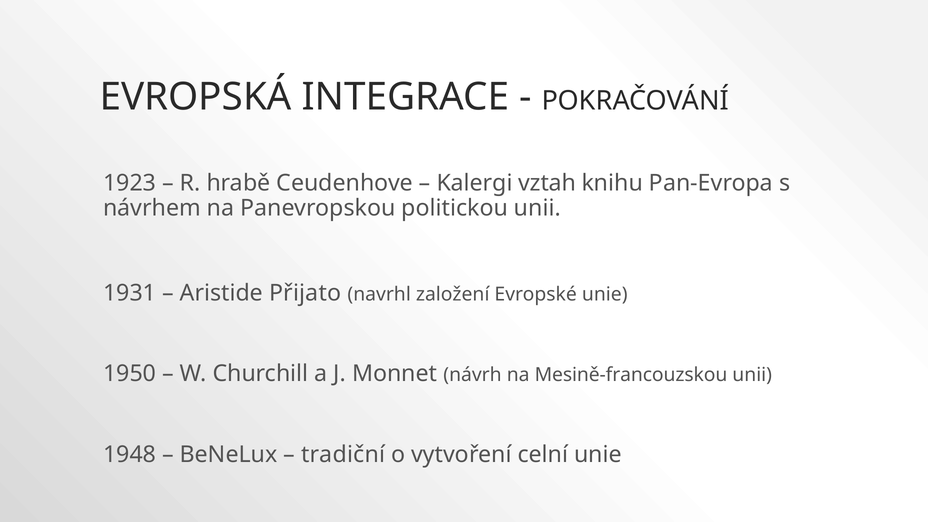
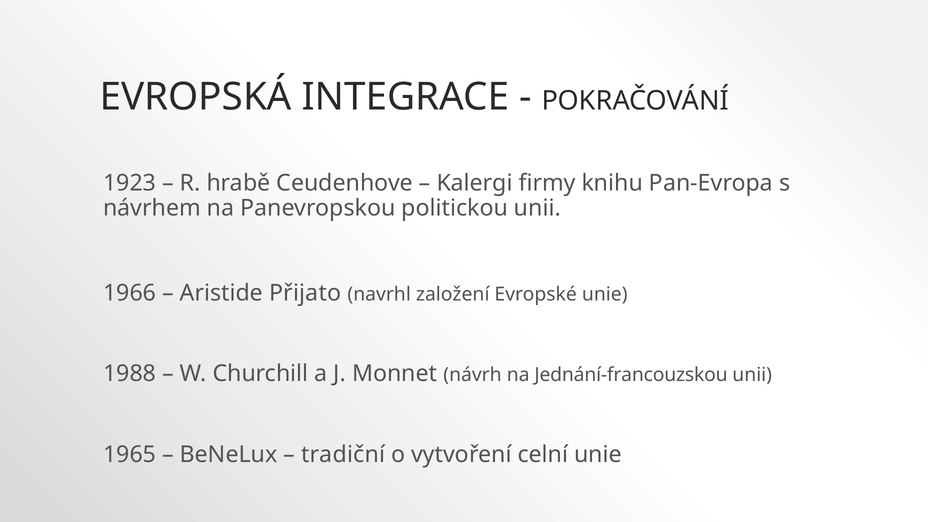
vztah: vztah -> firmy (547, 183)
1931: 1931 -> 1966 (130, 293)
1950: 1950 -> 1988 (130, 374)
Mesině-francouzskou: Mesině-francouzskou -> Jednání-francouzskou (631, 375)
1948: 1948 -> 1965 (130, 454)
